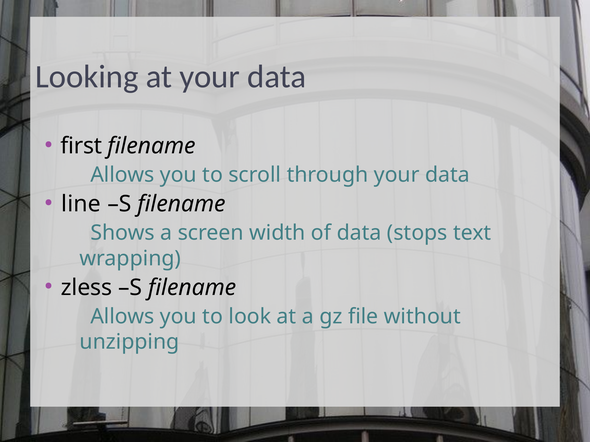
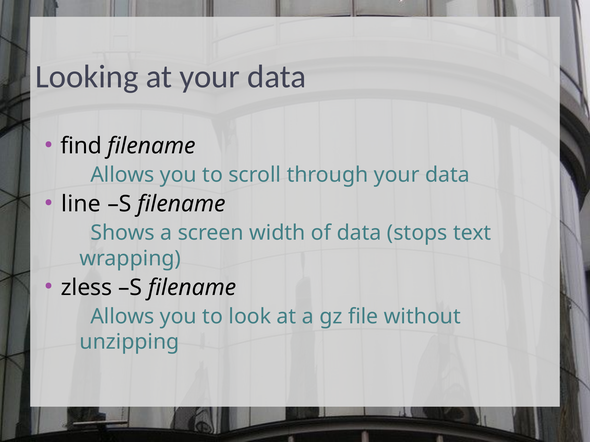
first: first -> find (81, 146)
